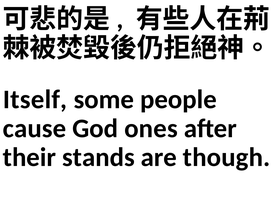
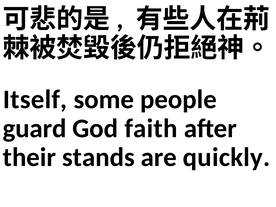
cause: cause -> guard (35, 128)
ones: ones -> faith (151, 128)
though: though -> quickly (227, 157)
